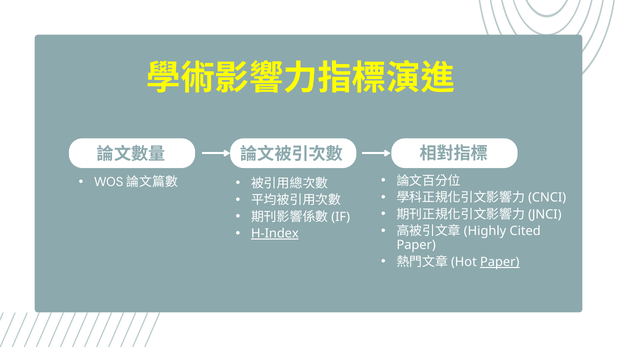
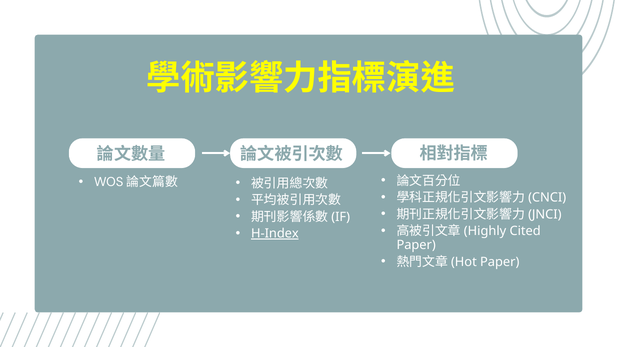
Paper underline: present -> none (500, 262)
